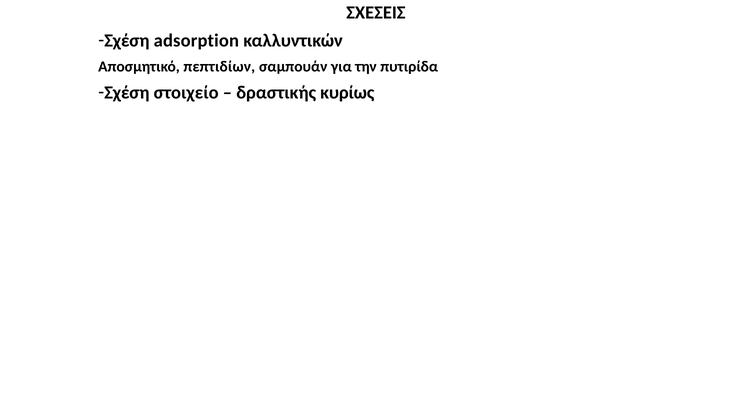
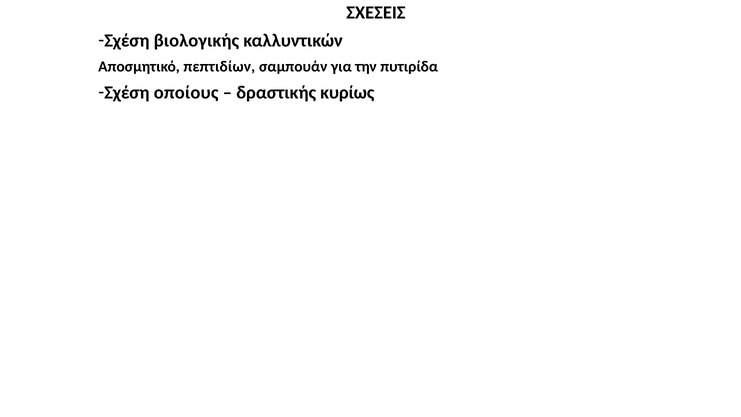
adsorption: adsorption -> βιολογικής (196, 40)
στοιχείο: στοιχείο -> οποίους (186, 93)
